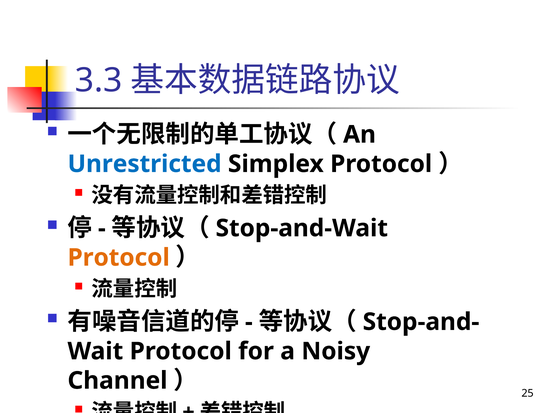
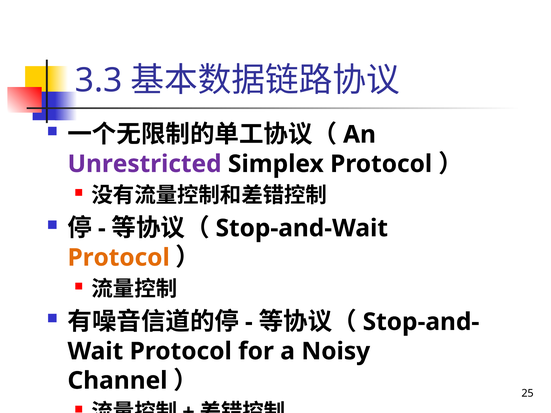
Unrestricted colour: blue -> purple (145, 164)
